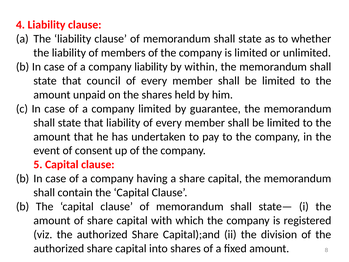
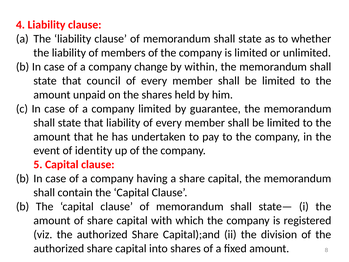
company liability: liability -> change (151, 67)
consent: consent -> identity (94, 150)
